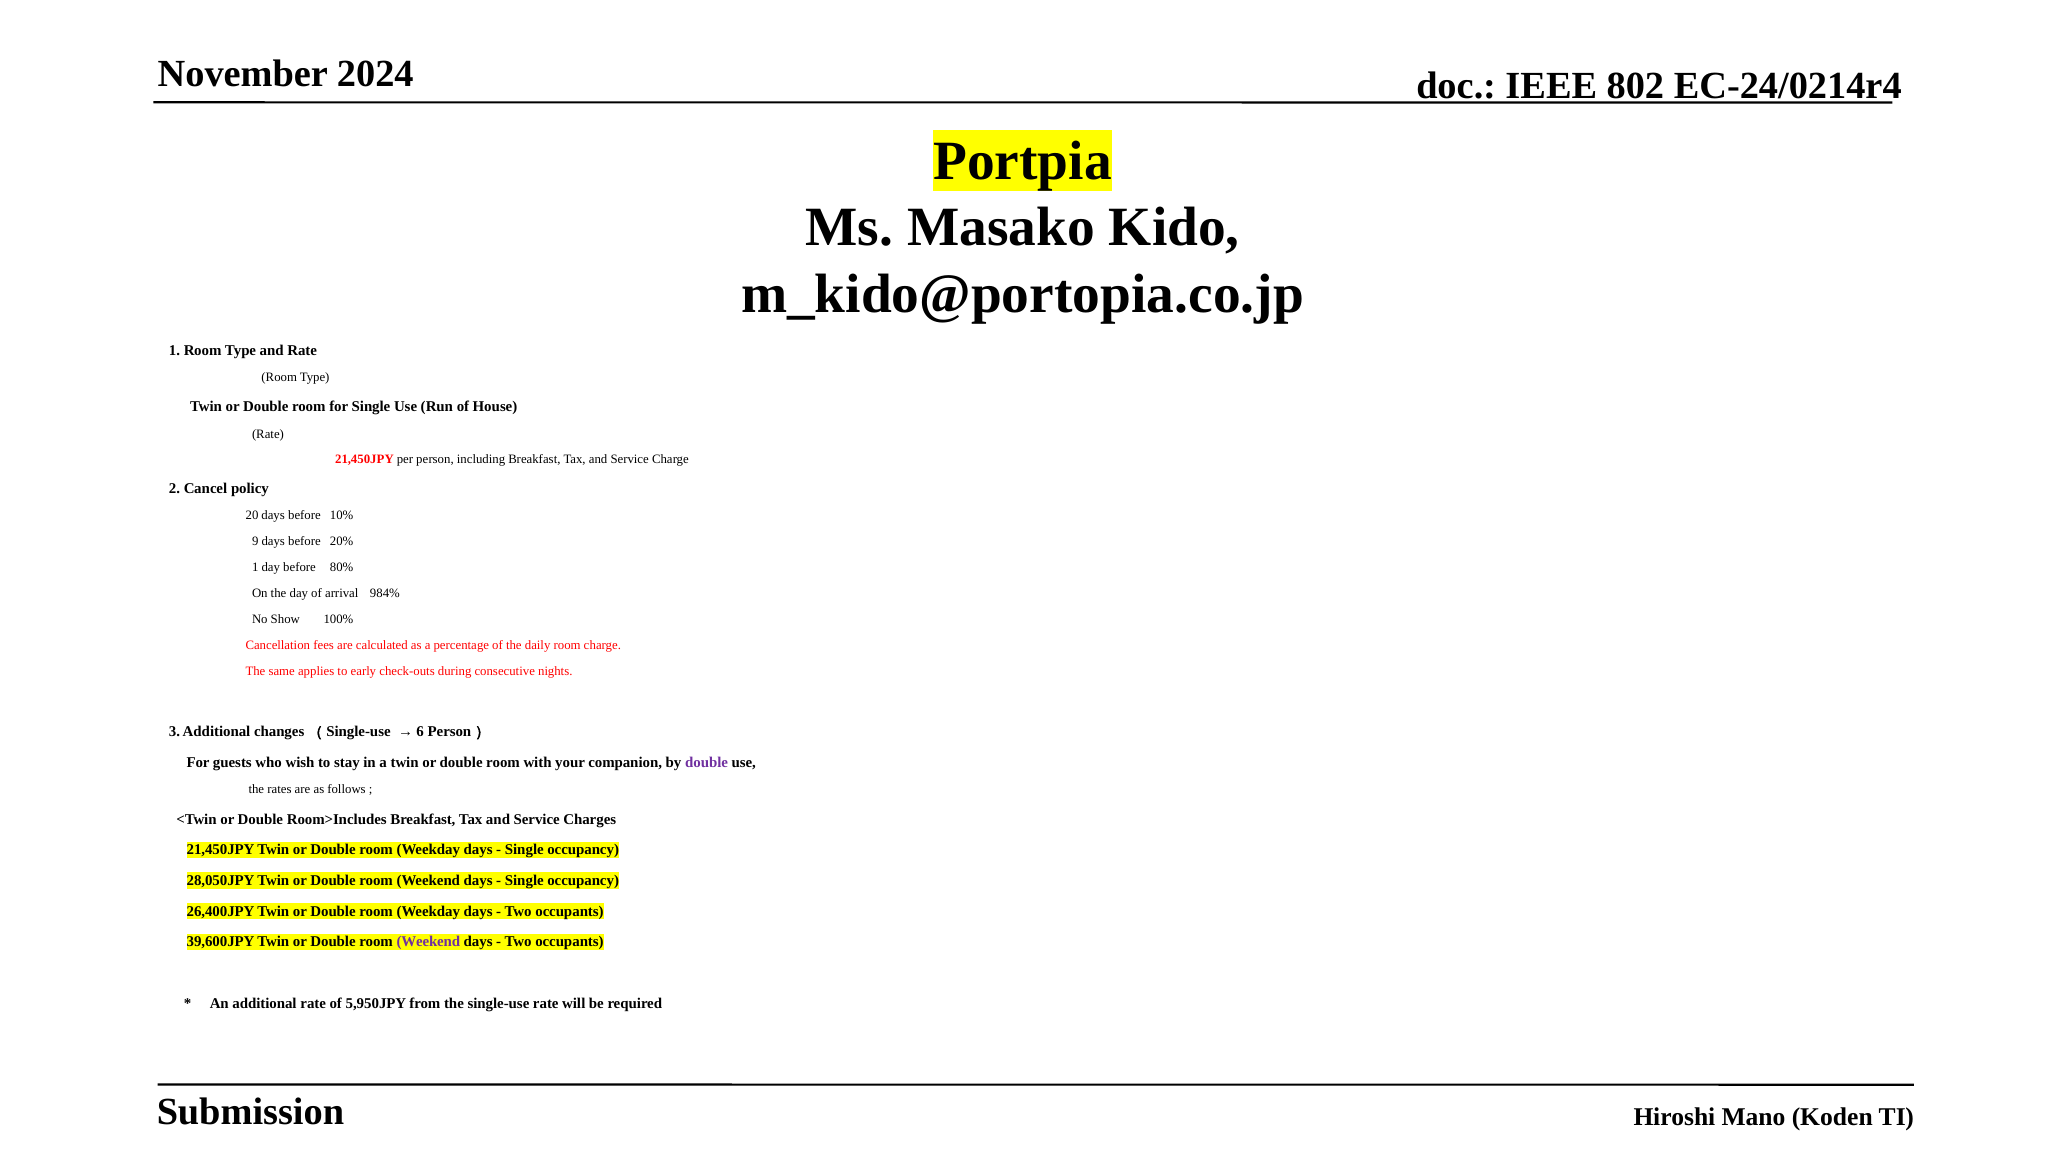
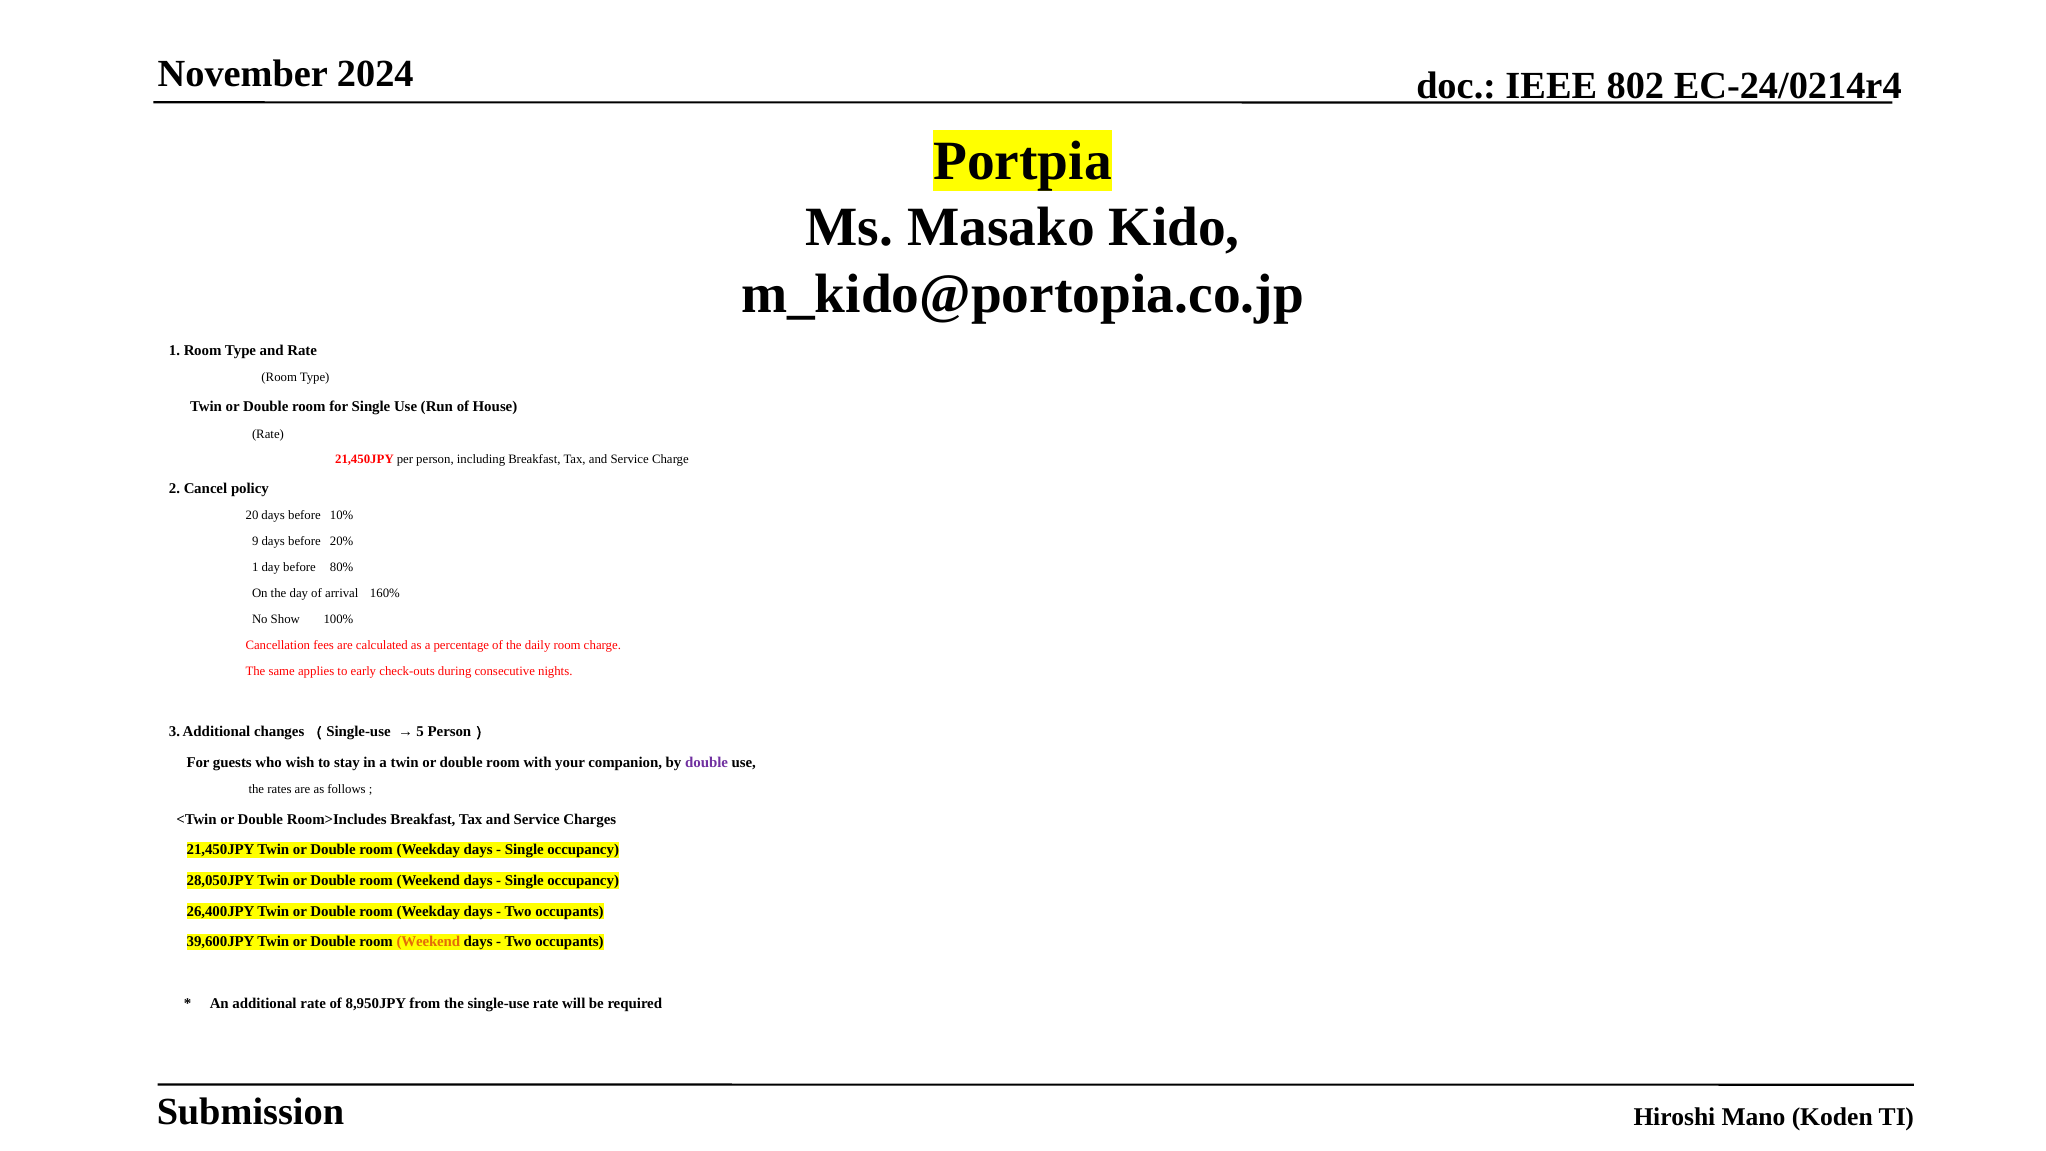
984%: 984% -> 160% (385, 593)
6: 6 -> 5 (420, 732)
Weekend colour: purple -> orange (428, 942)
5,950JPY: 5,950JPY -> 8,950JPY (376, 1003)
